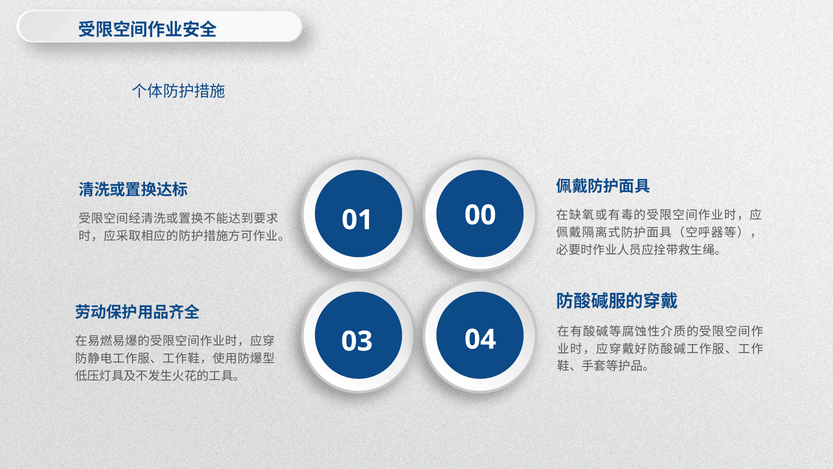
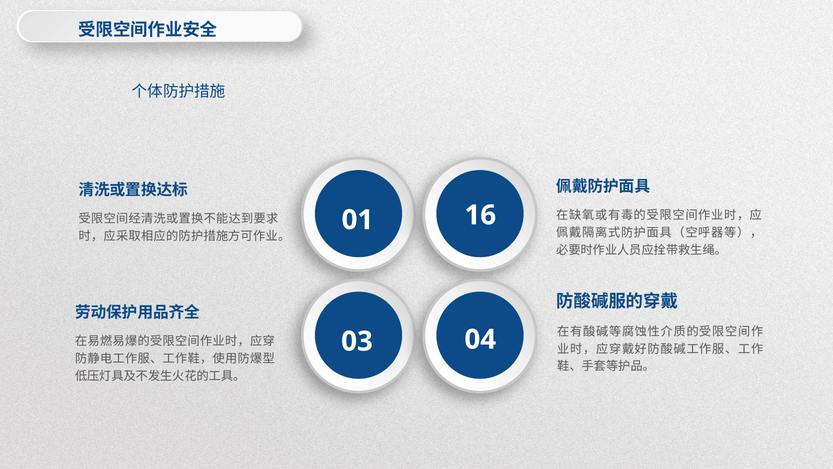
00: 00 -> 16 (480, 215)
